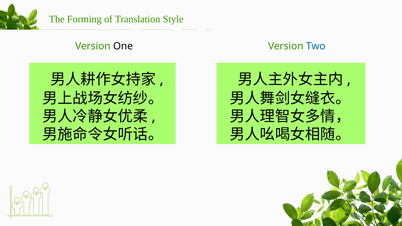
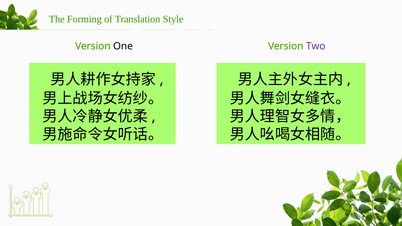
Two colour: blue -> purple (316, 46)
